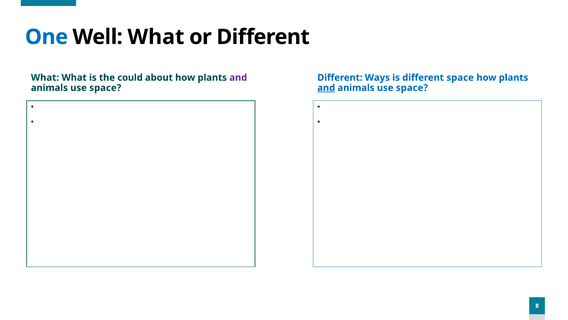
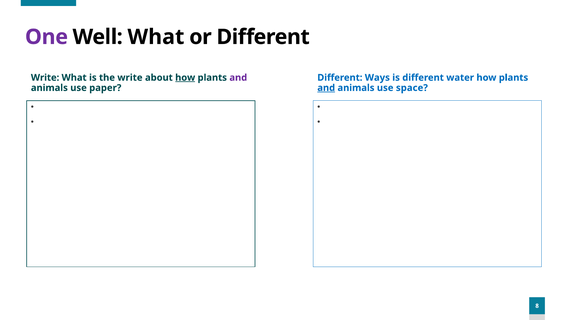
One colour: blue -> purple (47, 37)
What: What -> Write (45, 77)
the could: could -> write (130, 77)
how underline: none -> present (185, 77)
different space: space -> water (460, 77)
space: space -> paper (105, 88)
